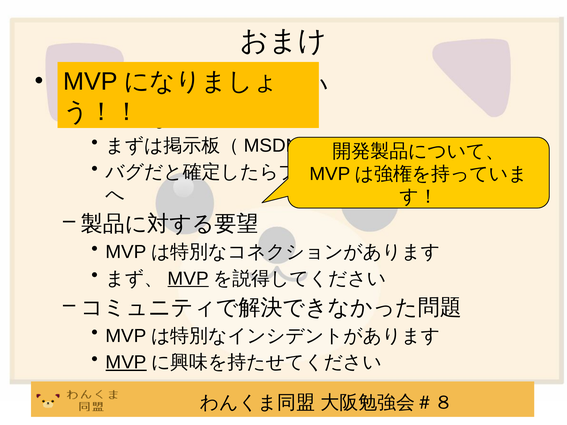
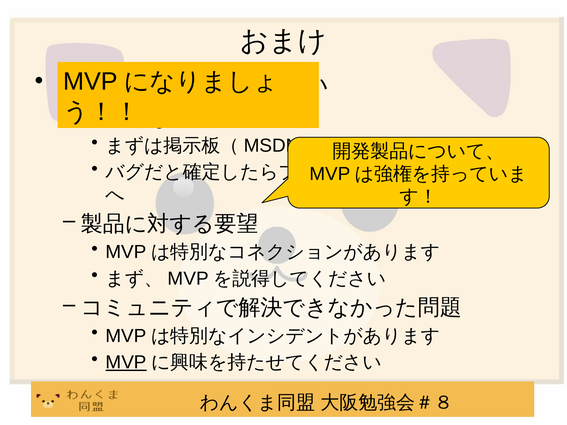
MVP underline: present -> none (188, 279)
